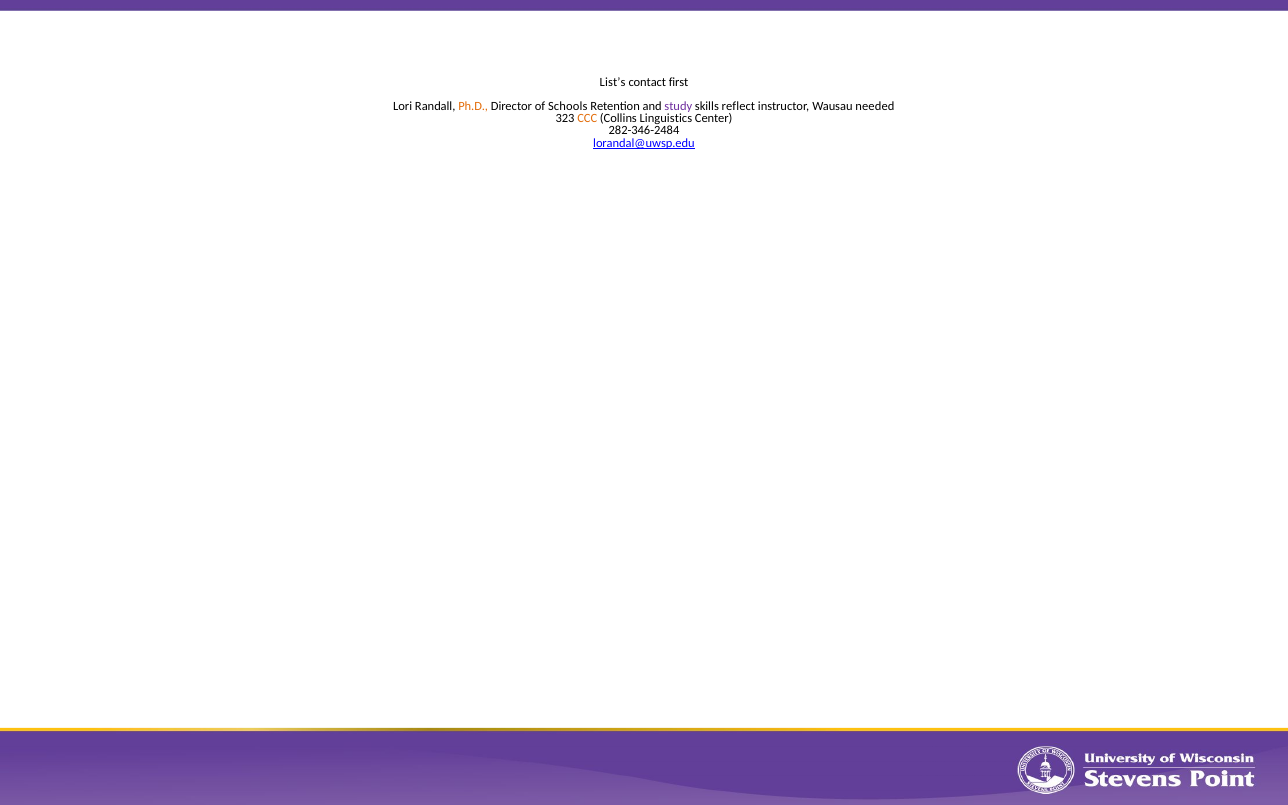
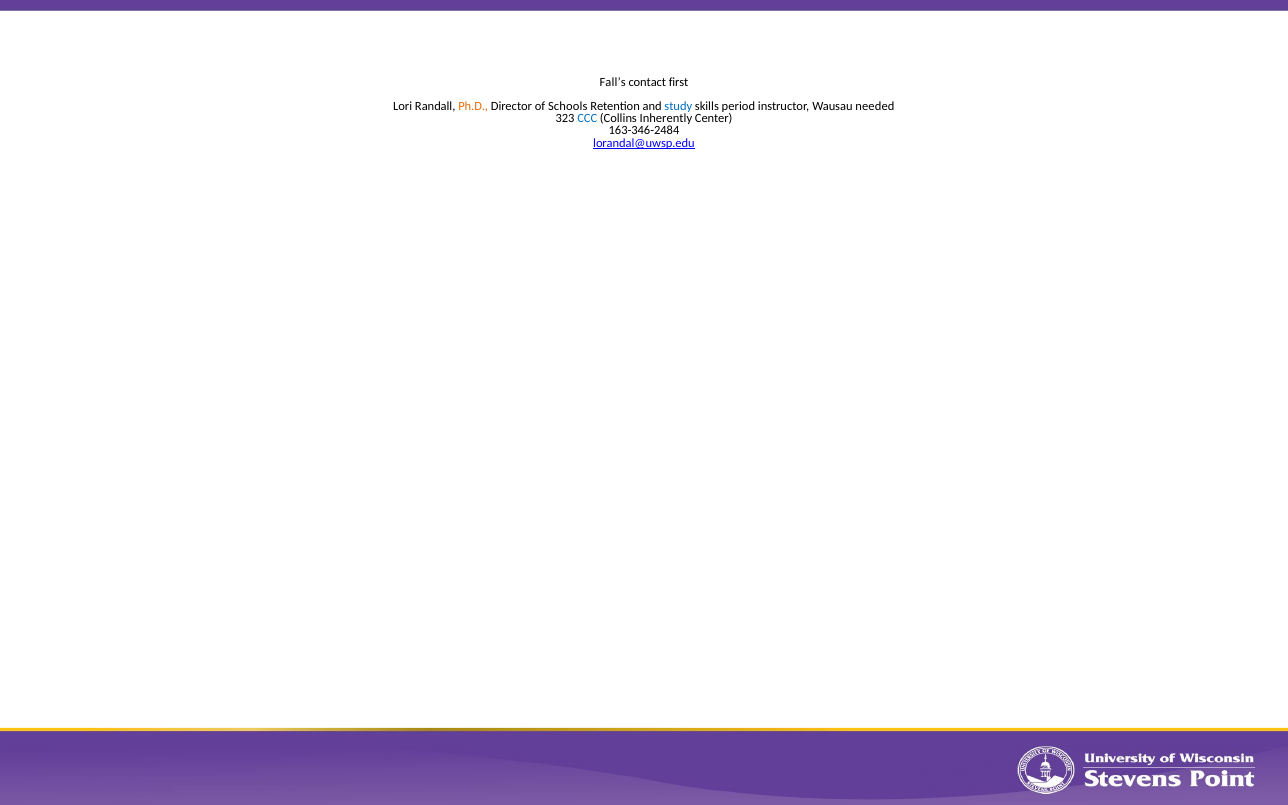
List’s: List’s -> Fall’s (613, 83)
study colour: purple -> blue (678, 107)
reflect: reflect -> period (738, 107)
CCC colour: orange -> blue (587, 119)
Linguistics: Linguistics -> Inherently (666, 119)
282-346-2484: 282-346-2484 -> 163-346-2484 (644, 131)
